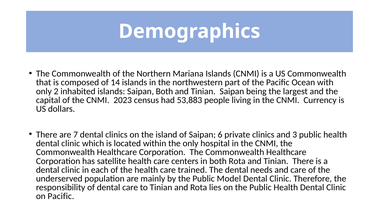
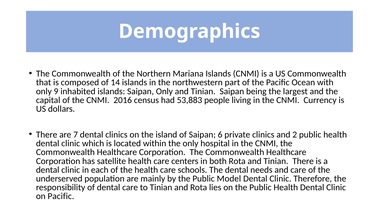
2: 2 -> 9 (56, 91)
Saipan Both: Both -> Only (164, 91)
2023: 2023 -> 2016 (123, 100)
3: 3 -> 2 (295, 135)
trained: trained -> schools (192, 170)
